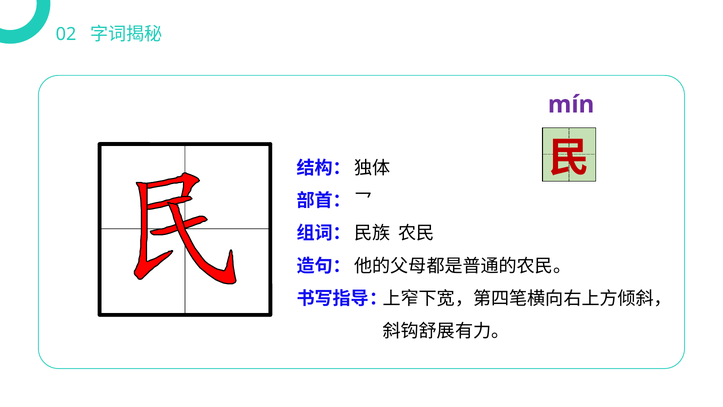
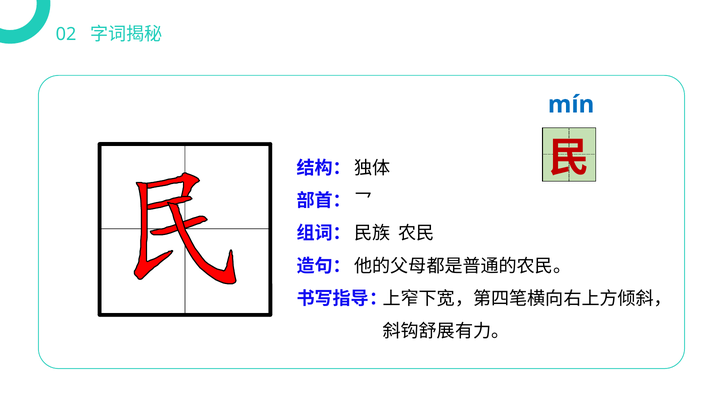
mín colour: purple -> blue (571, 104)
